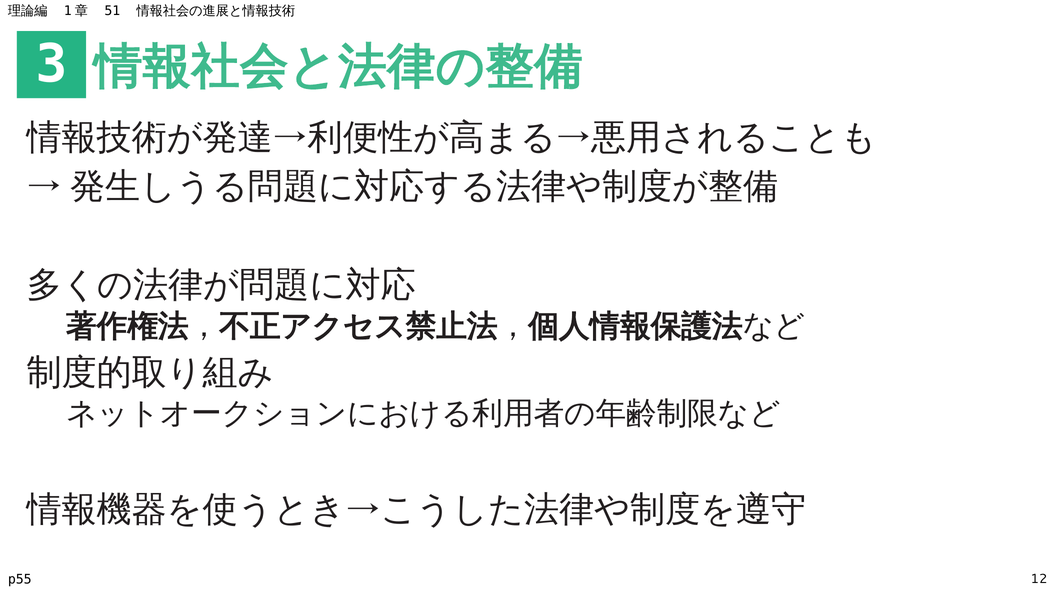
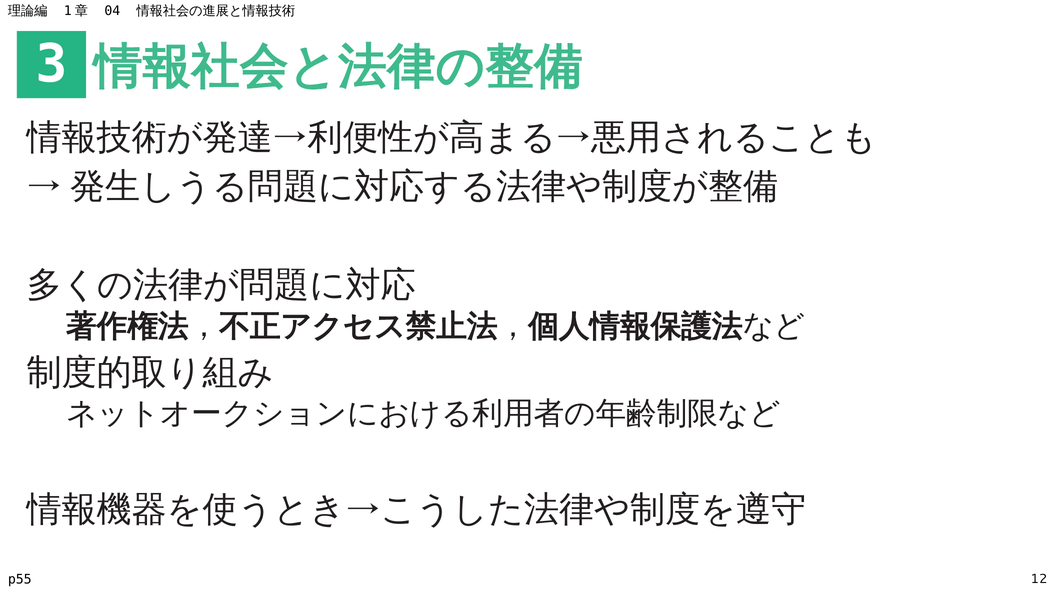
51: 51 -> 04 (112, 11)
